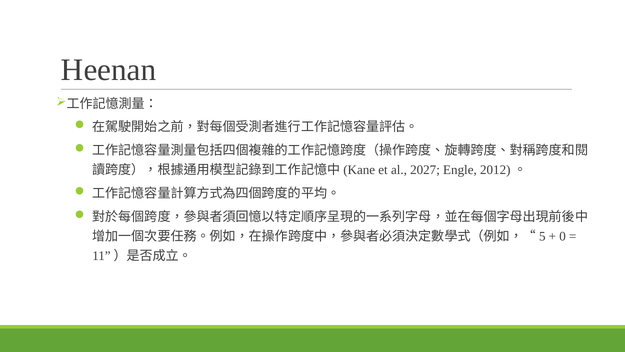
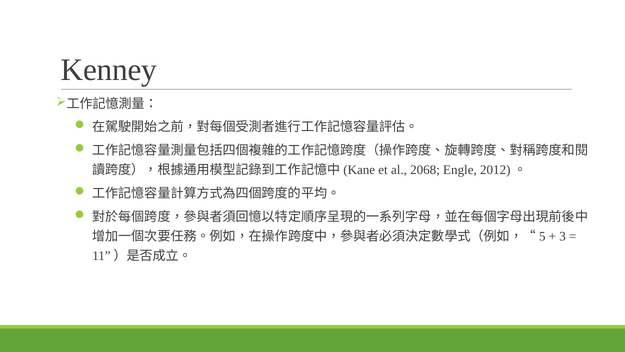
Heenan: Heenan -> Kenney (109, 70)
2027: 2027 -> 2068 (425, 170)
0: 0 -> 3 (563, 236)
